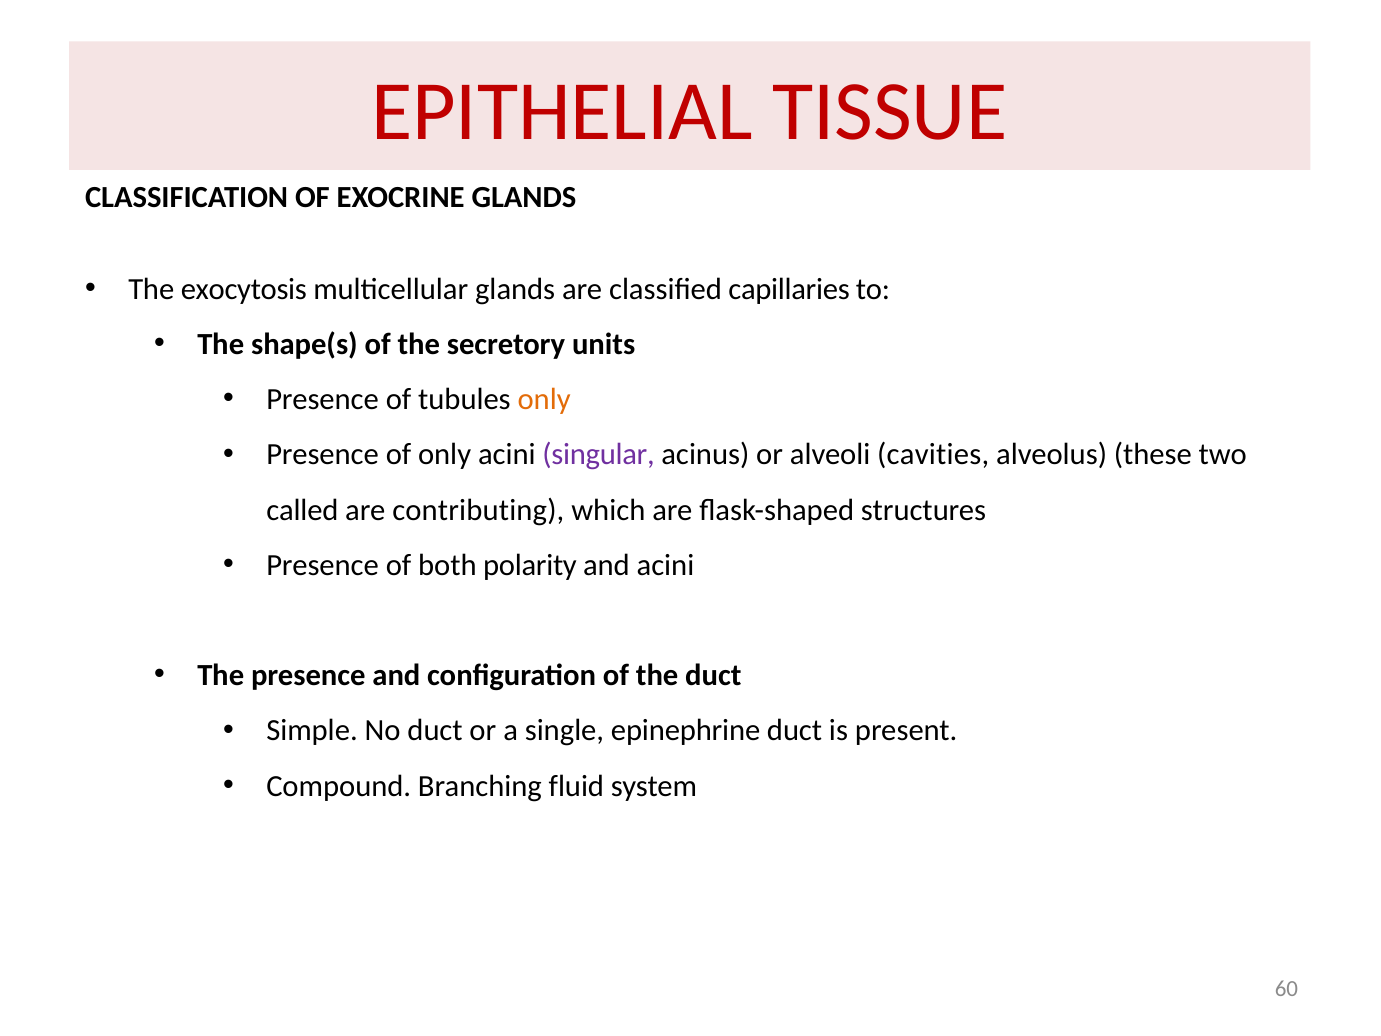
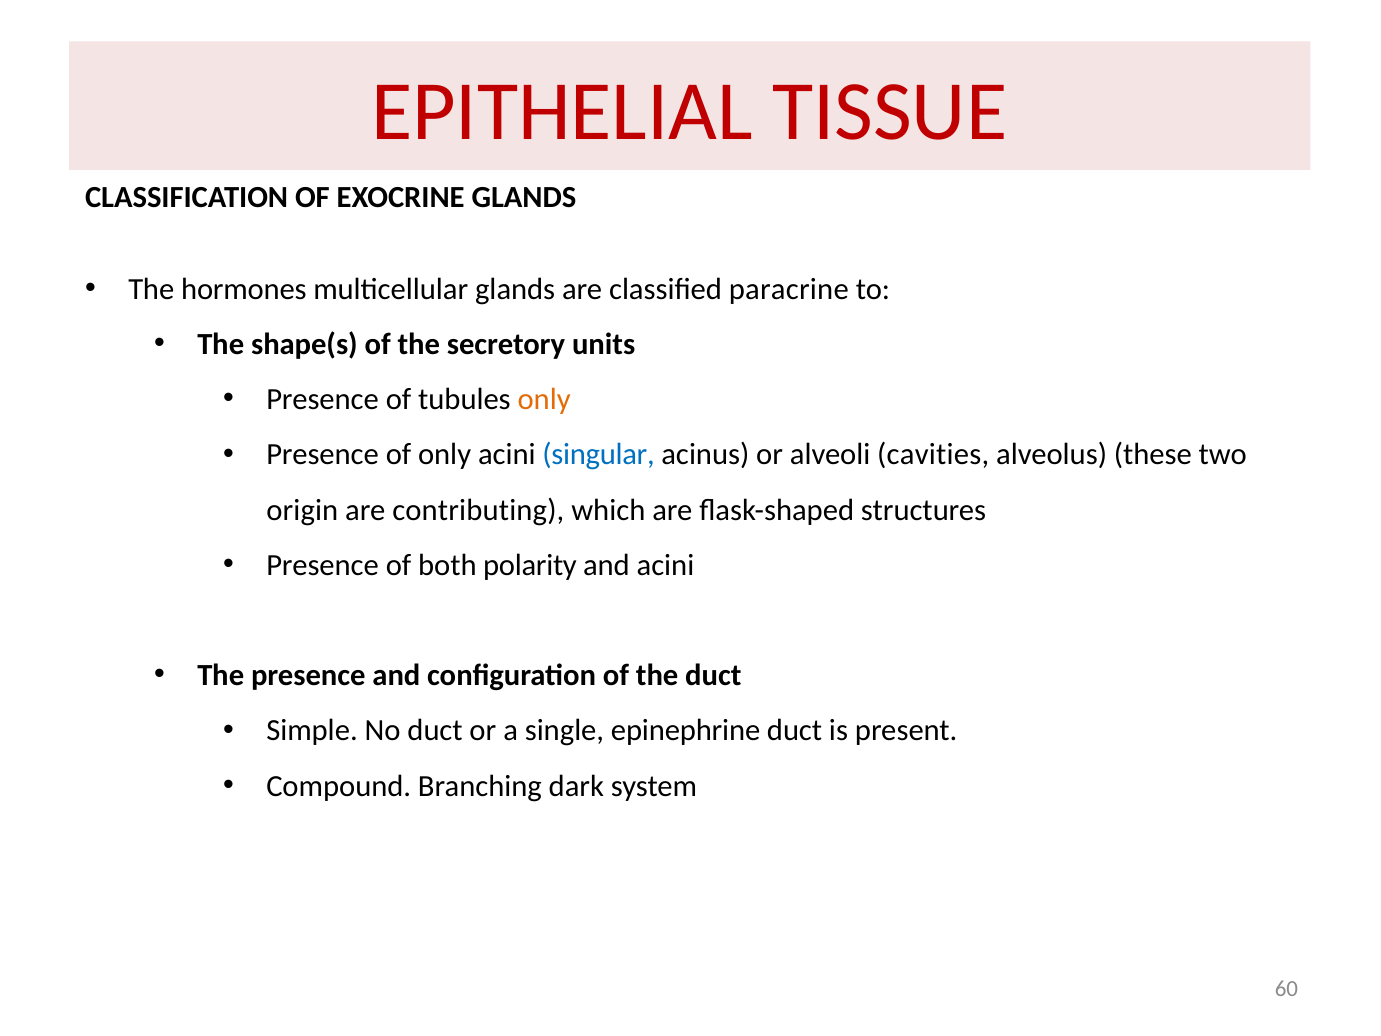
exocytosis: exocytosis -> hormones (244, 289)
capillaries: capillaries -> paracrine (789, 289)
singular colour: purple -> blue (599, 455)
called: called -> origin (302, 510)
fluid: fluid -> dark (576, 786)
